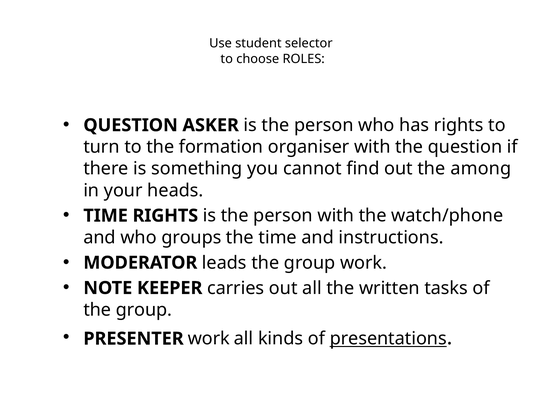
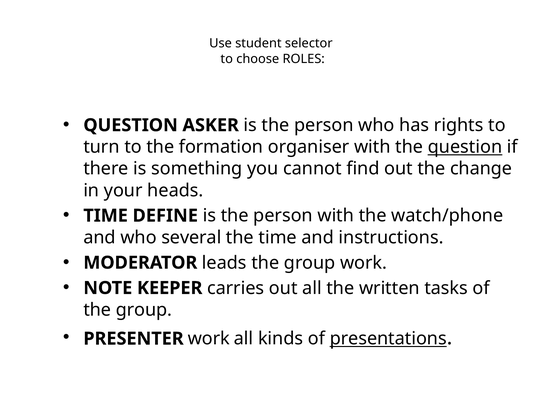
question underline: none -> present (465, 147)
among: among -> change (481, 168)
TIME RIGHTS: RIGHTS -> DEFINE (165, 215)
groups: groups -> several (191, 237)
